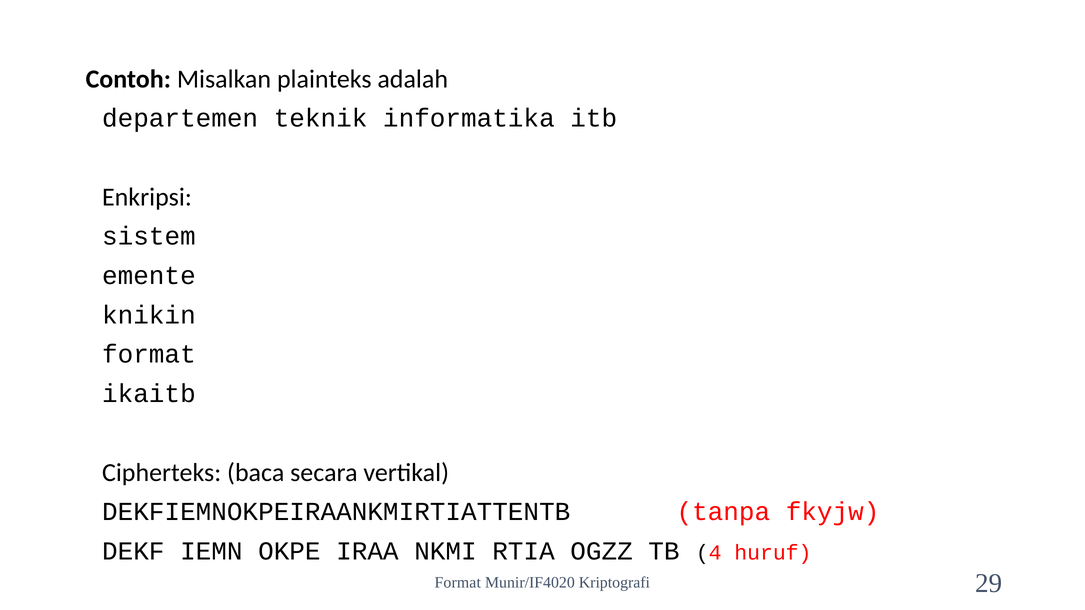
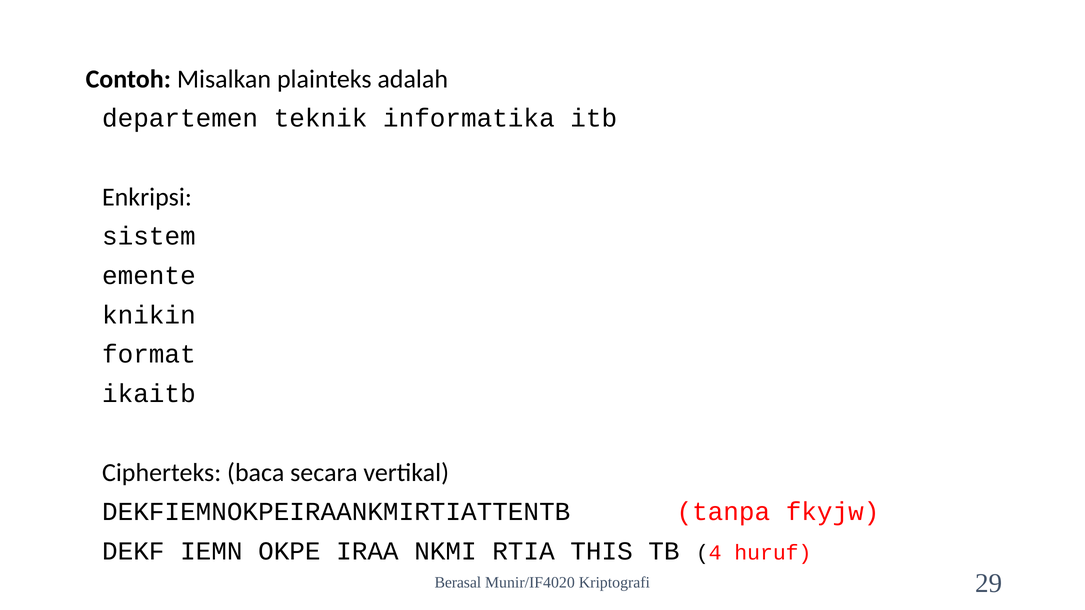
OGZZ: OGZZ -> THIS (602, 551)
Format: Format -> Berasal (458, 583)
